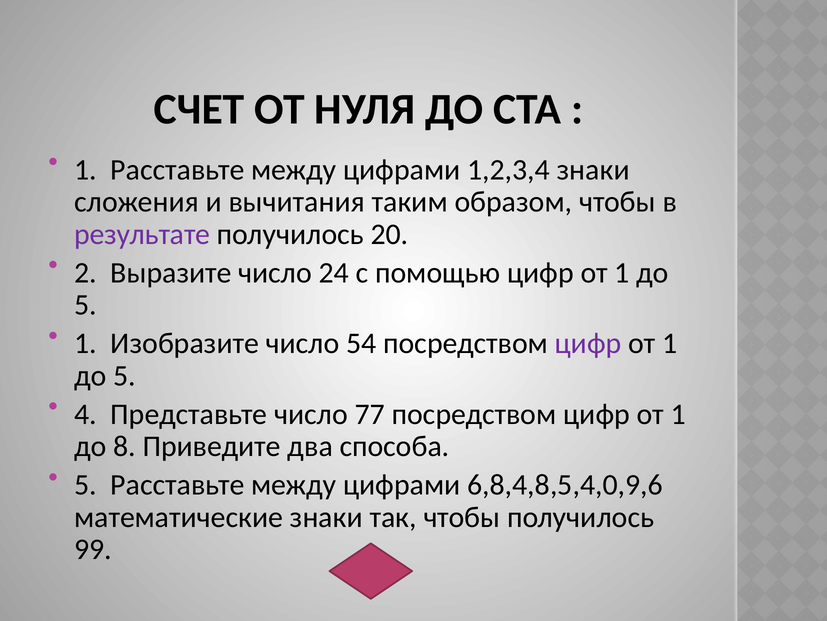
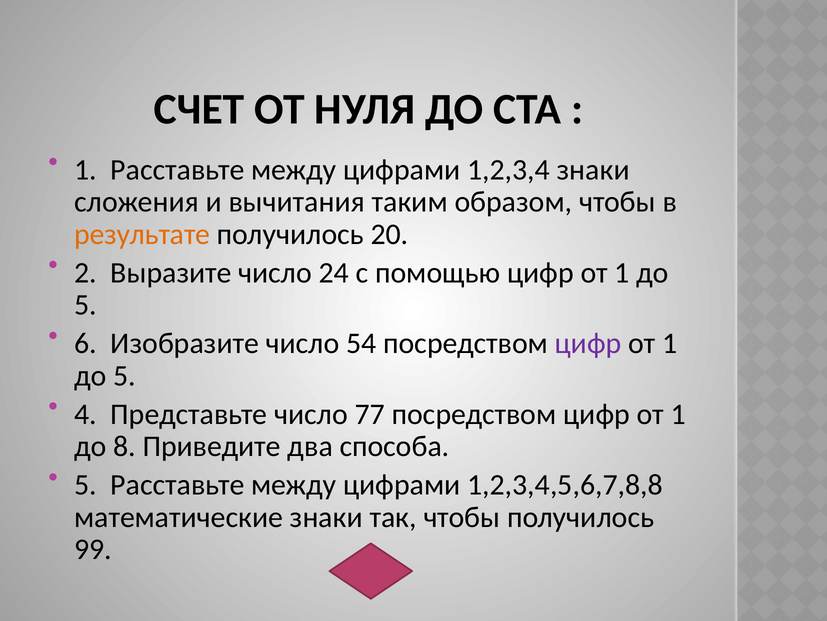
результате colour: purple -> orange (142, 234)
1: 1 -> 6 (86, 343)
6,8,4,8,5,4,0,9,6: 6,8,4,8,5,4,0,9,6 -> 1,2,3,4,5,6,7,8,8 (565, 484)
